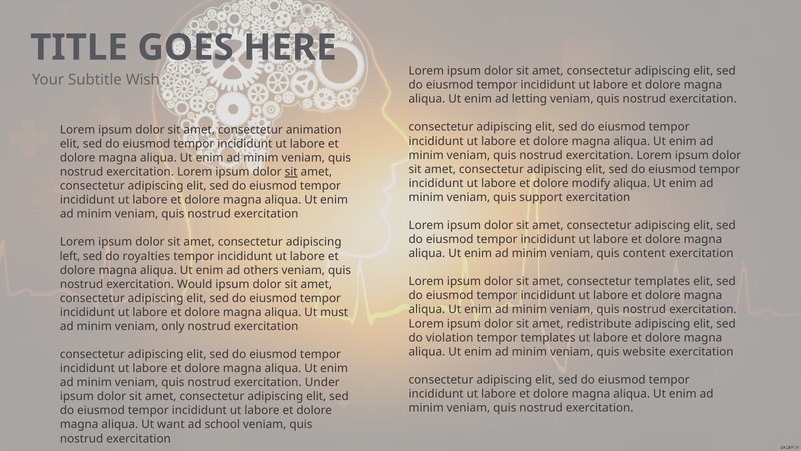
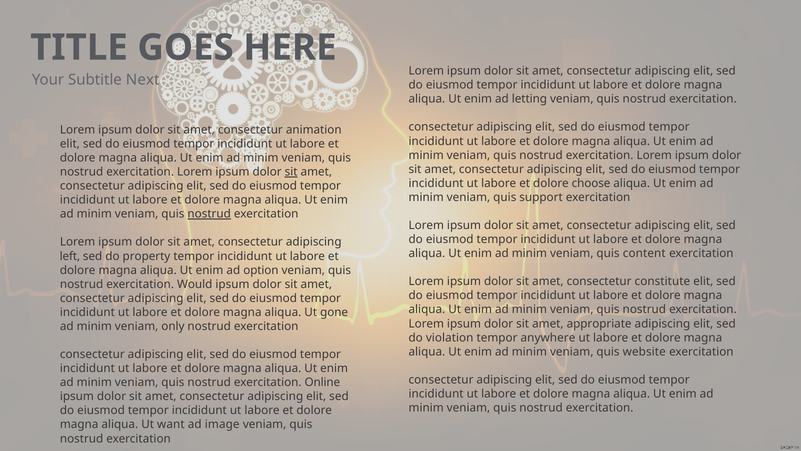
Wish: Wish -> Next (143, 80)
modify: modify -> choose (591, 183)
nostrud underline: none -> present (209, 214)
royalties: royalties -> property (146, 256)
others: others -> option (261, 270)
consectetur templates: templates -> constitute (662, 281)
must: must -> gone (334, 312)
redistribute: redistribute -> appropriate (599, 323)
tempor templates: templates -> anywhere (548, 337)
Under: Under -> Online (322, 382)
school: school -> image (222, 424)
